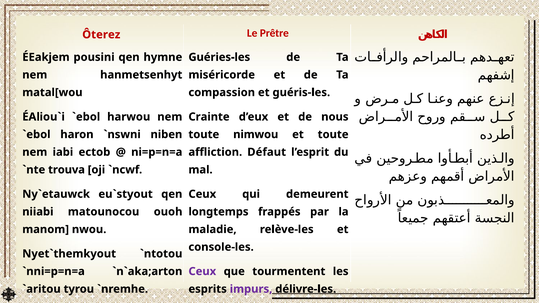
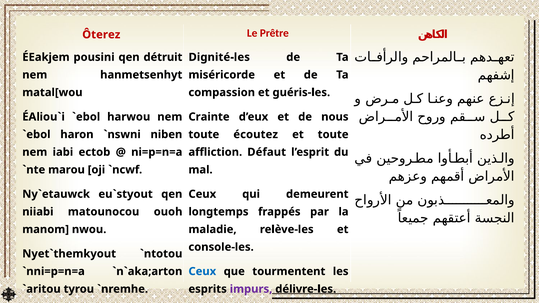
hymne: hymne -> détruit (163, 57)
Guéries-les: Guéries-les -> Dignité-les (219, 57)
nimwou: nimwou -> écoutez (256, 135)
trouva: trouva -> marou (67, 170)
Ceux colour: purple -> blue (202, 272)
